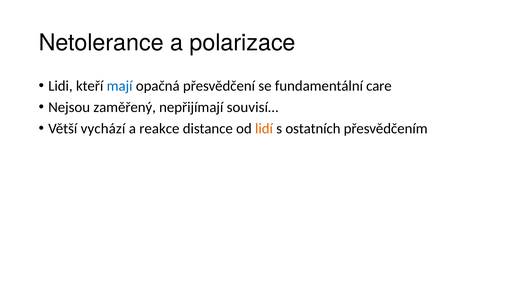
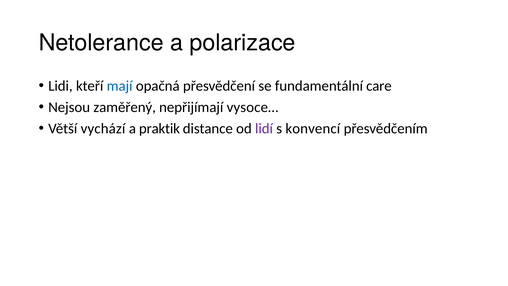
souvisí…: souvisí… -> vysoce… (252, 107)
reakce: reakce -> praktik (159, 128)
lidí colour: orange -> purple (264, 128)
ostatních: ostatních -> konvencí (313, 128)
